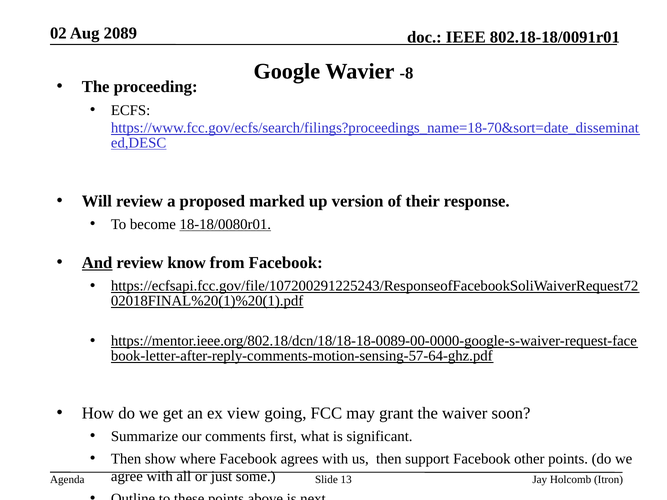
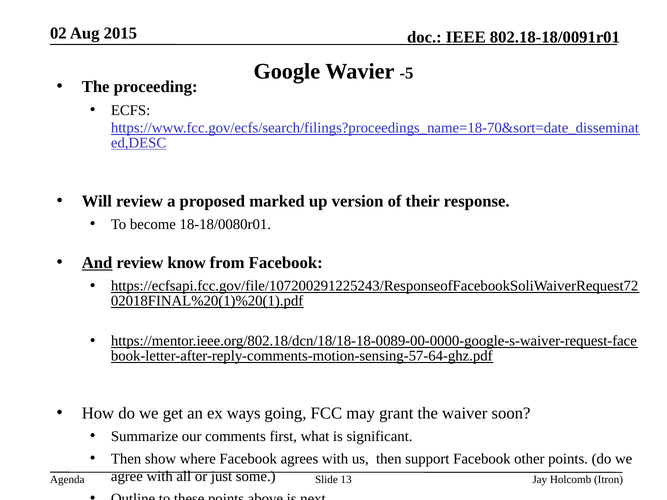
2089: 2089 -> 2015 (120, 33)
-8: -8 -> -5 (407, 73)
18-18/0080r01 underline: present -> none (225, 224)
view: view -> ways (244, 413)
